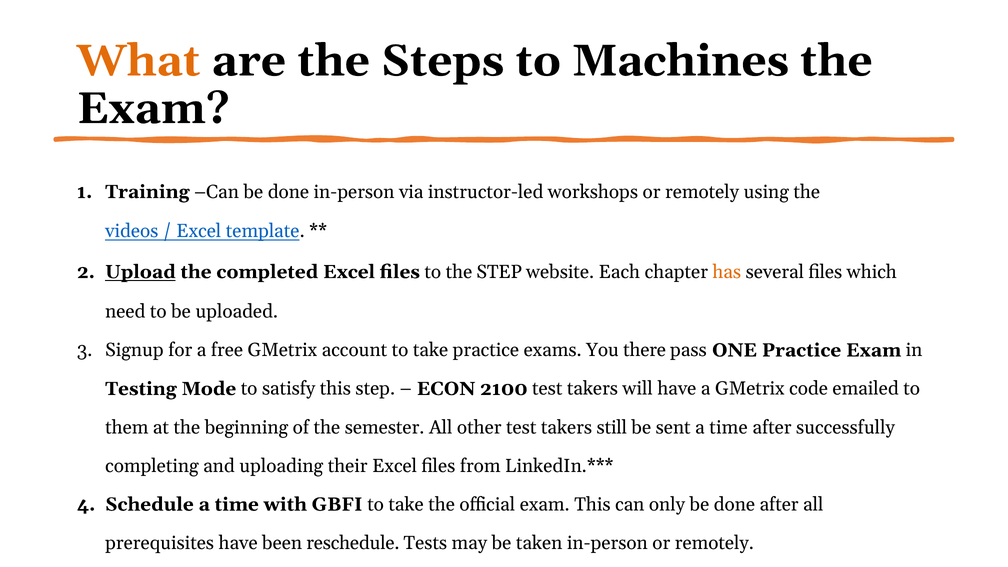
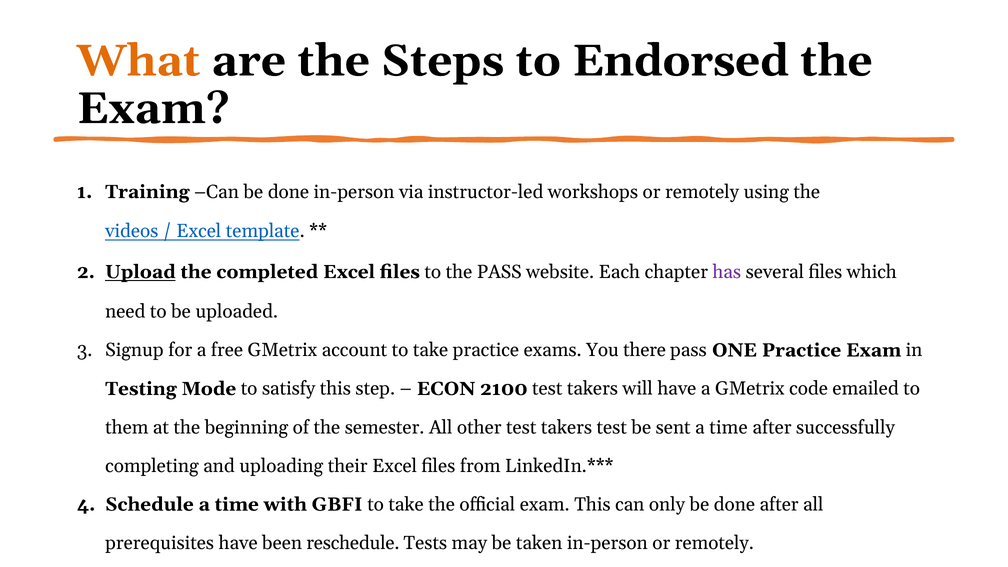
Machines: Machines -> Endorsed (681, 61)
the STEP: STEP -> PASS (499, 272)
has colour: orange -> purple (727, 272)
takers still: still -> test (612, 427)
